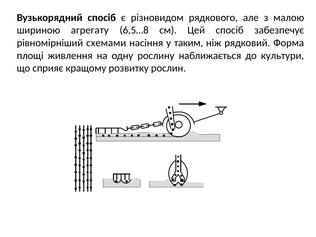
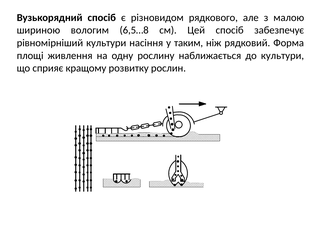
агрегату: агрегату -> вологим (90, 30)
рівномірніший схемами: схемами -> культури (106, 43)
